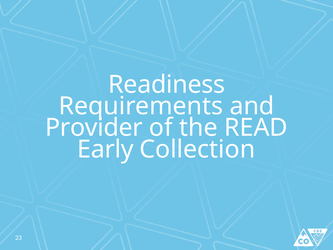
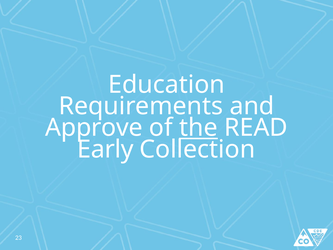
Readiness: Readiness -> Education (166, 84)
Provider: Provider -> Approve (94, 128)
the underline: none -> present (198, 128)
